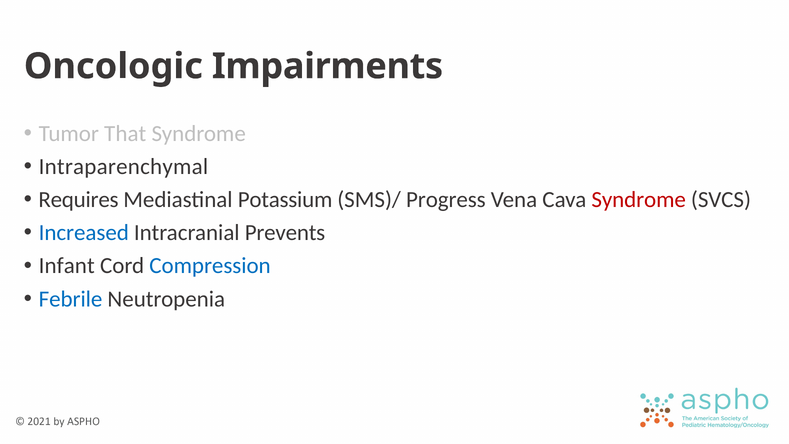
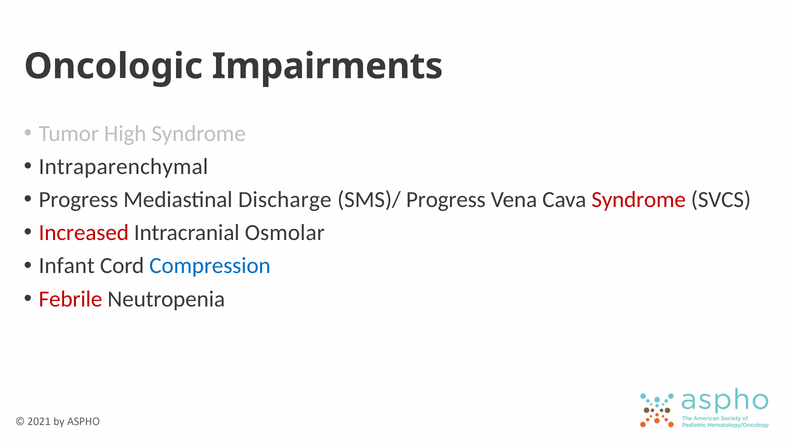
That: That -> High (125, 133)
Requires: Requires -> Progress (78, 200)
Potassium: Potassium -> Discharge (285, 200)
Increased colour: blue -> red (84, 233)
Prevents: Prevents -> Osmolar (285, 233)
Febrile colour: blue -> red (71, 299)
